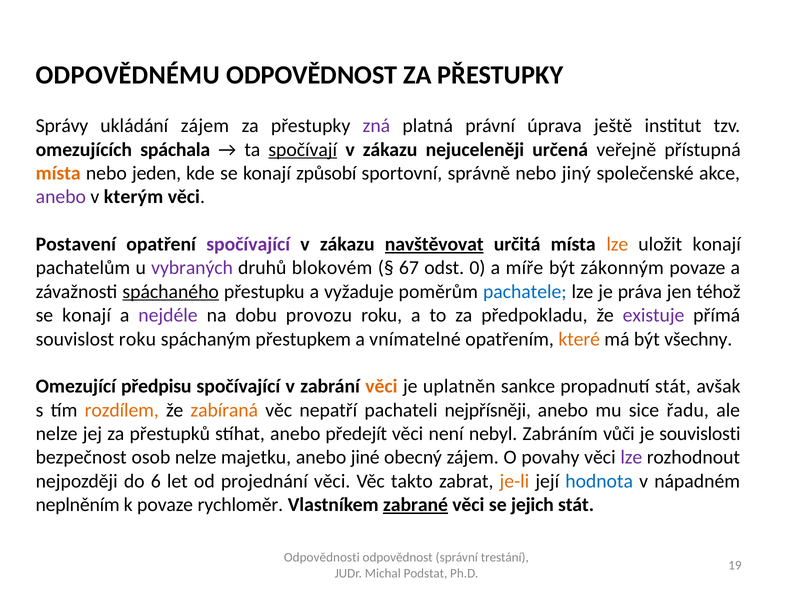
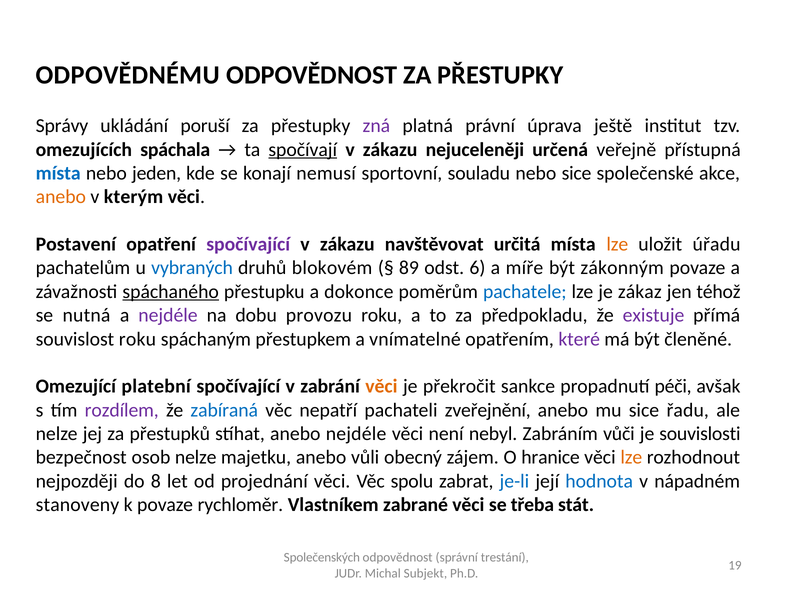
ukládání zájem: zájem -> poruší (205, 126)
místa colour: orange -> blue (58, 173)
způsobí: způsobí -> nemusí (326, 173)
správně: správně -> souladu (479, 173)
nebo jiný: jiný -> sice (577, 173)
anebo colour: purple -> orange (61, 197)
navštěvovat underline: present -> none (434, 244)
uložit konají: konají -> úřadu (717, 244)
vybraných colour: purple -> blue (192, 268)
67: 67 -> 89 (409, 268)
0: 0 -> 6 (477, 268)
vyžaduje: vyžaduje -> dokonce (359, 292)
práva: práva -> zákaz (640, 292)
konají: konají -> nutná (86, 315)
které colour: orange -> purple (579, 339)
všechny: všechny -> členěné (698, 339)
předpisu: předpisu -> platební (156, 386)
uplatněn: uplatněn -> překročit (459, 386)
propadnutí stát: stát -> péči (673, 386)
rozdílem colour: orange -> purple (122, 410)
zabíraná colour: orange -> blue (224, 410)
nejpřísněji: nejpřísněji -> zveřejnění (488, 410)
anebo předejít: předejít -> nejdéle (356, 434)
jiné: jiné -> vůli (365, 457)
povahy: povahy -> hranice (551, 457)
lze colour: purple -> orange (631, 457)
6: 6 -> 8 (156, 481)
takto: takto -> spolu (412, 481)
je-li colour: orange -> blue (514, 481)
neplněním: neplněním -> stanoveny (77, 505)
zabrané underline: present -> none (416, 505)
jejich: jejich -> třeba (532, 505)
Odpovědnosti: Odpovědnosti -> Společenských (322, 557)
Podstat: Podstat -> Subjekt (425, 573)
